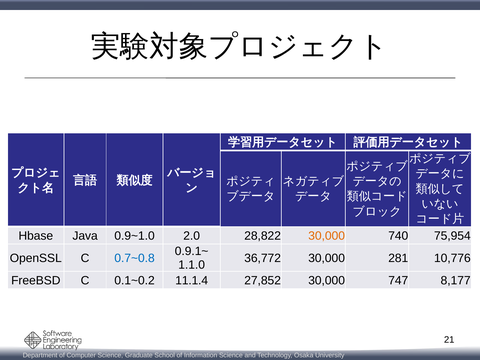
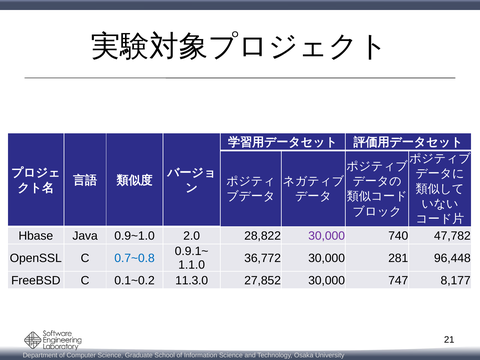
30,000 colour: orange -> purple (327, 236)
75,954: 75,954 -> 47,782 (452, 236)
10,776: 10,776 -> 96,448 (452, 258)
11.1.4: 11.1.4 -> 11.3.0 (192, 280)
